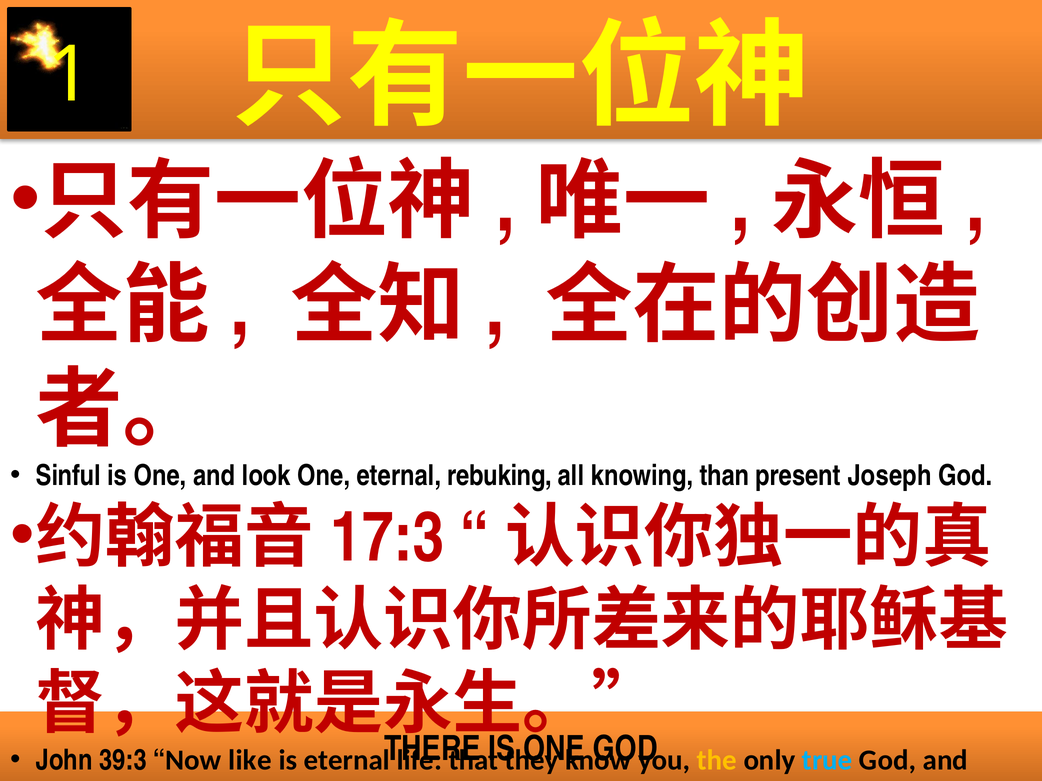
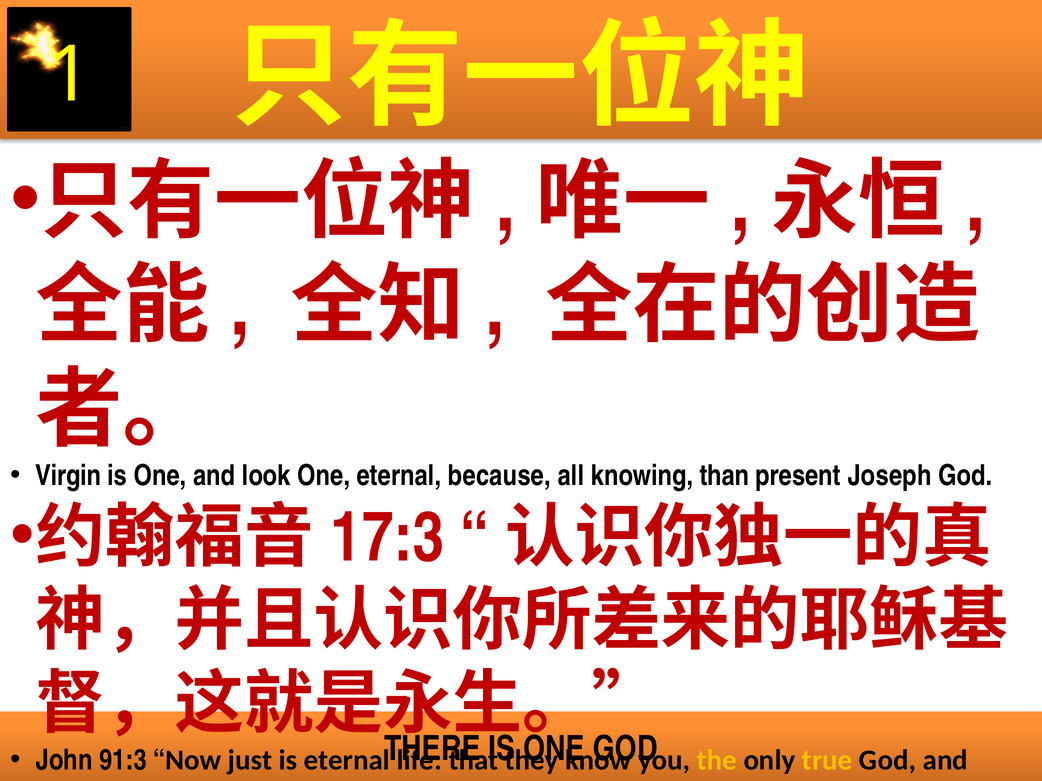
Sinful: Sinful -> Virgin (68, 476)
rebuking: rebuking -> because (499, 476)
39:3: 39:3 -> 91:3 (123, 761)
like: like -> just (250, 761)
true colour: light blue -> yellow (827, 761)
